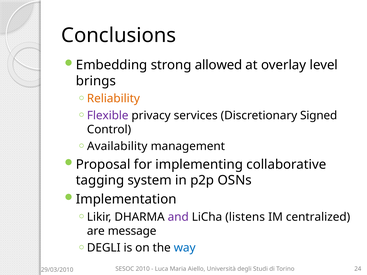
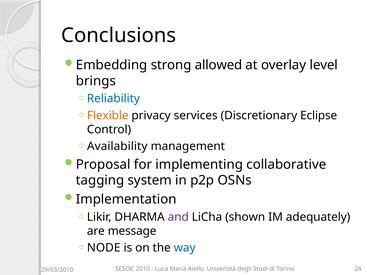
Reliability colour: orange -> blue (113, 99)
Flexible colour: purple -> orange (108, 116)
Signed: Signed -> Eclipse (319, 116)
listens: listens -> shown (245, 217)
centralized: centralized -> adequately (318, 217)
DEGLI: DEGLI -> NODE (104, 248)
